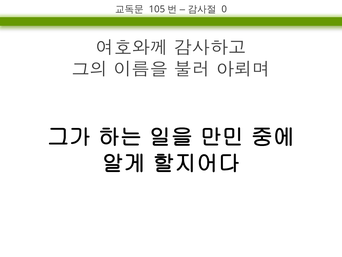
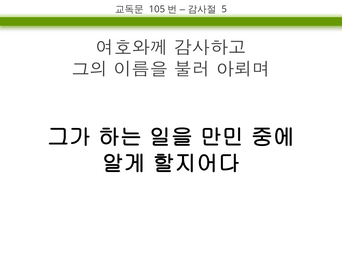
0: 0 -> 5 (224, 9)
